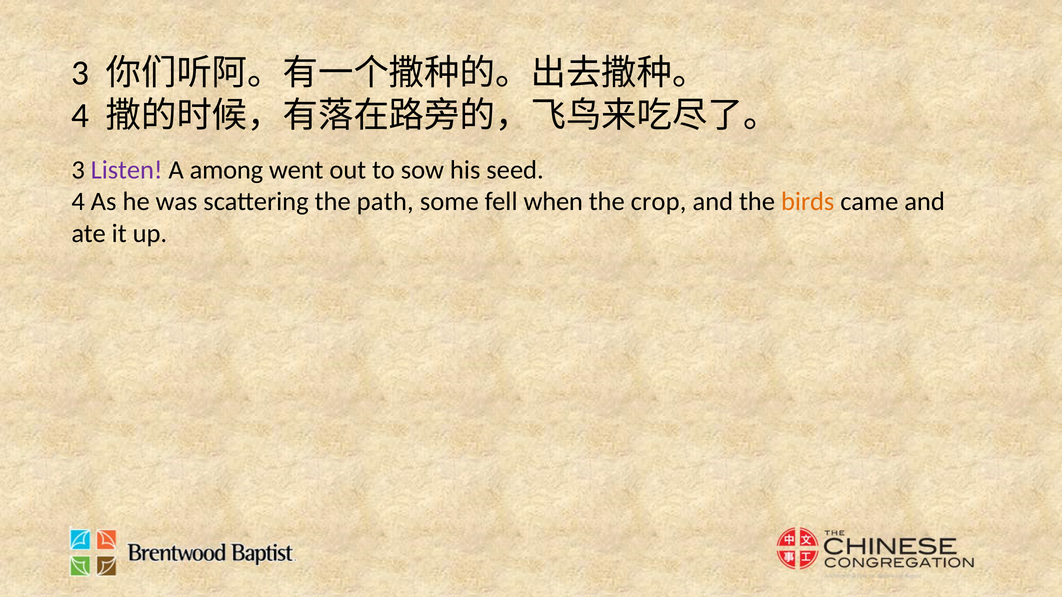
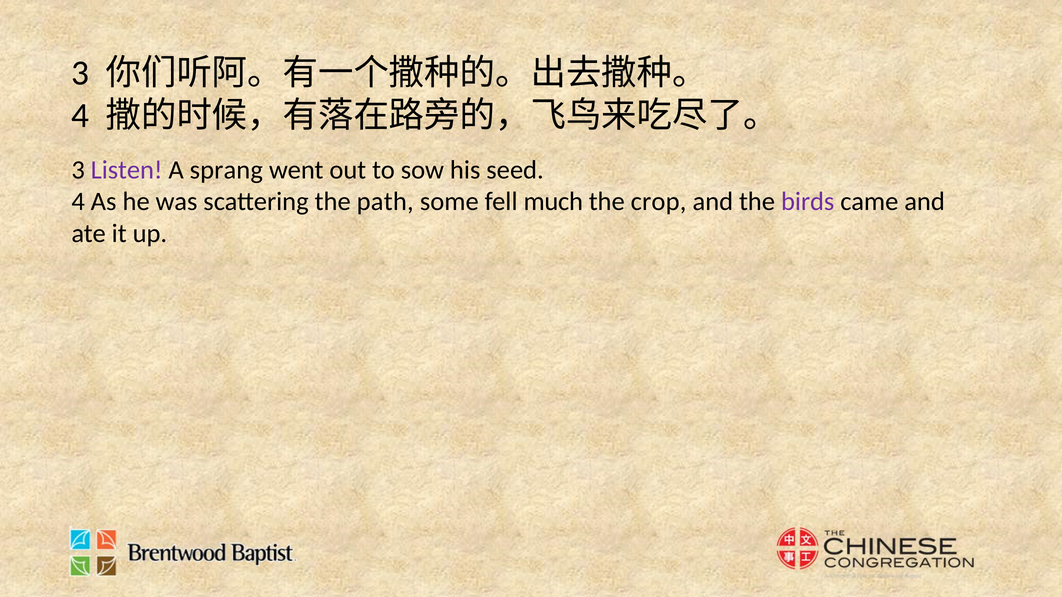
among: among -> sprang (226, 170)
when: when -> much (553, 202)
birds colour: orange -> purple (808, 202)
